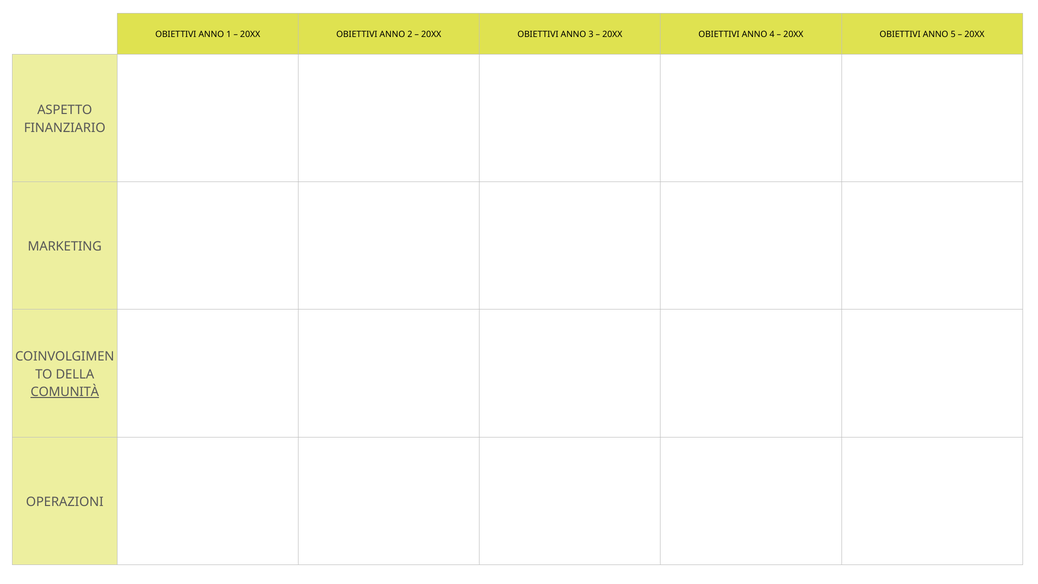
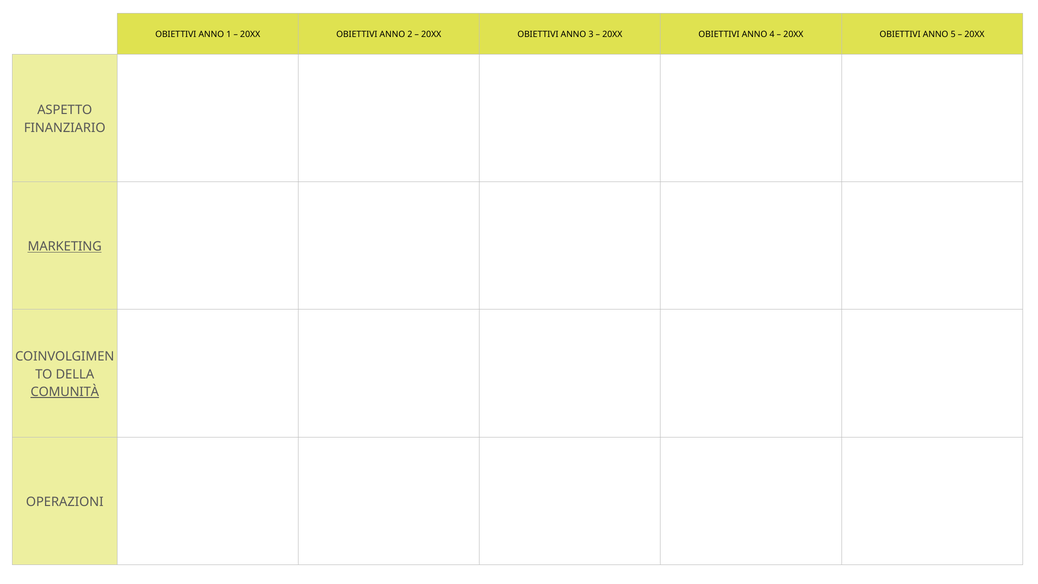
MARKETING underline: none -> present (65, 247)
